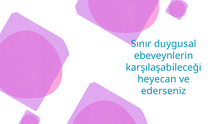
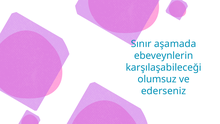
duygusal: duygusal -> aşamada (175, 44)
heyecan: heyecan -> olumsuz (157, 79)
